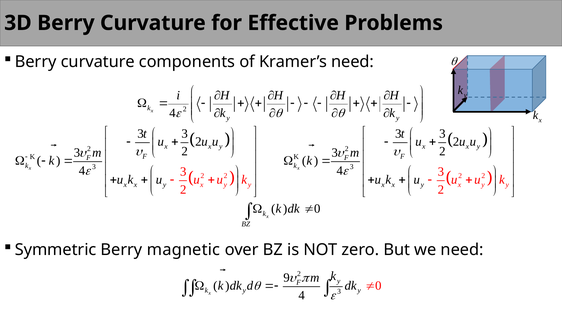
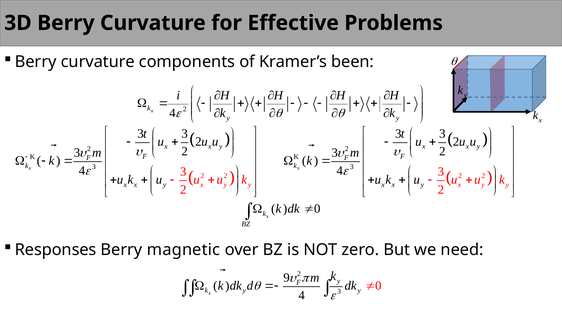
Kramer’s need: need -> been (353, 62)
Symmetric: Symmetric -> Responses (56, 250)
